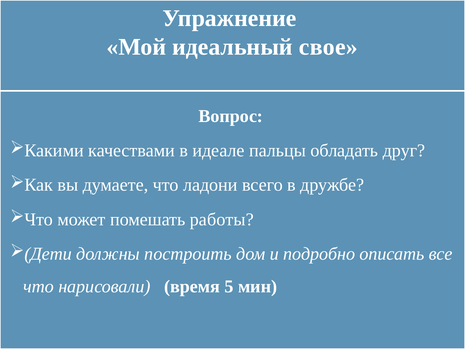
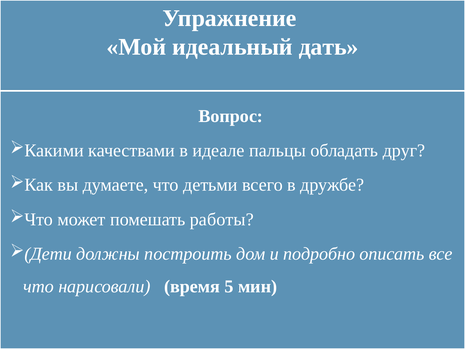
свое: свое -> дать (329, 47)
ладони: ладони -> детьми (210, 185)
